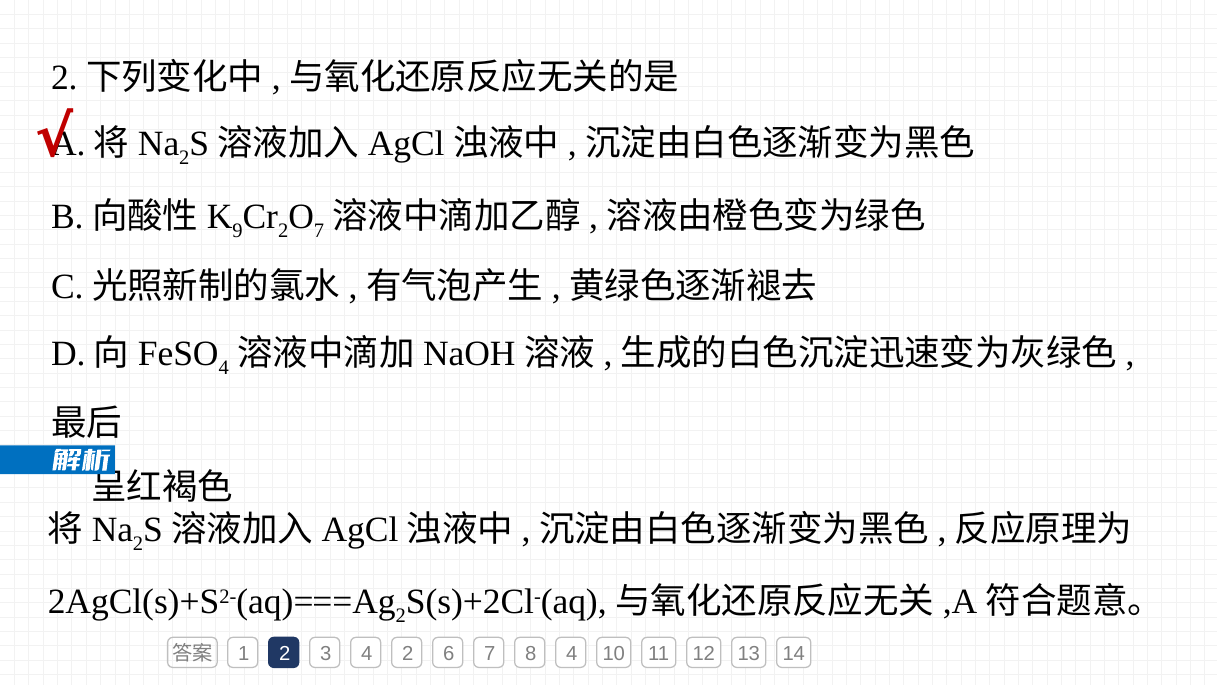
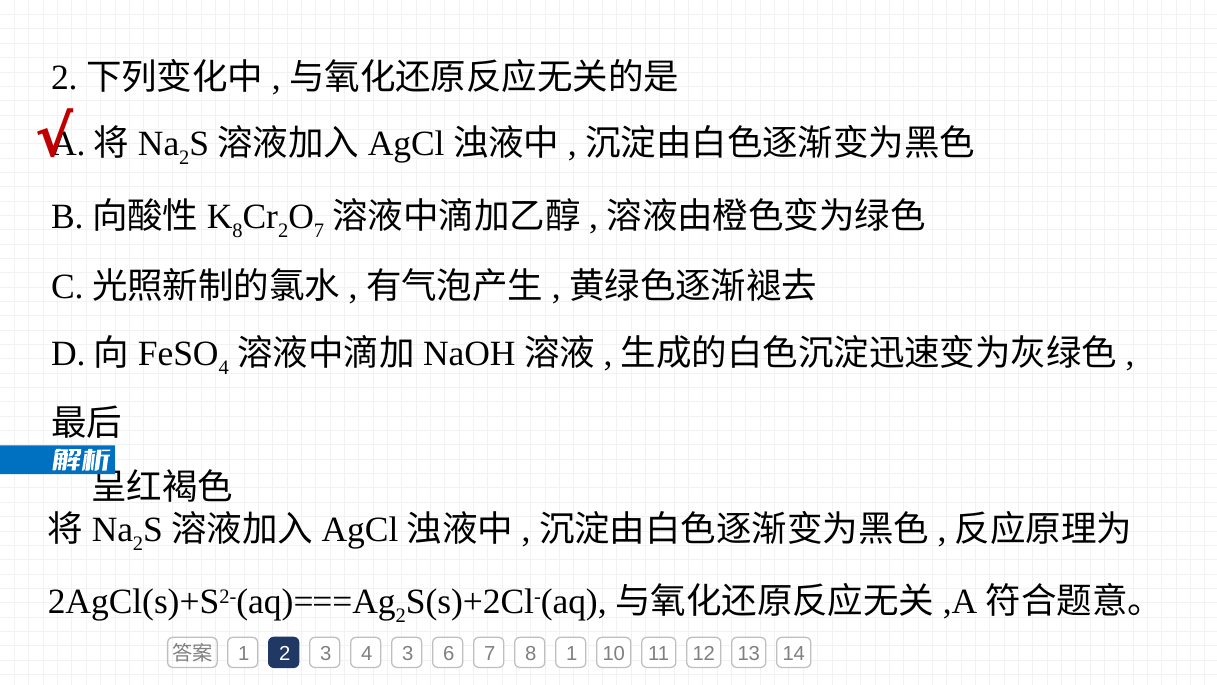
9: 9 -> 8 (238, 231)
4 2: 2 -> 3 (408, 654)
8 4: 4 -> 1 (572, 654)
